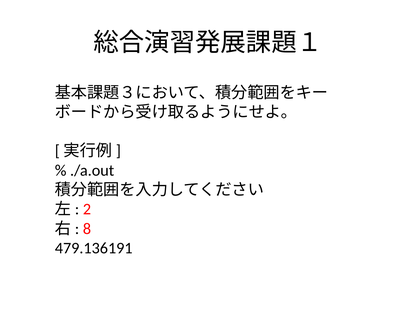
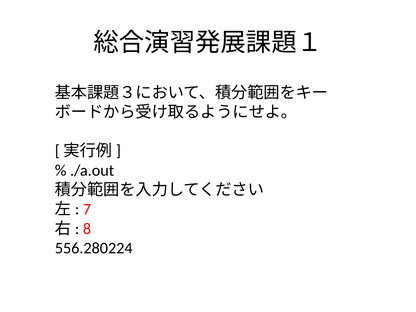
2: 2 -> 7 (87, 209)
479.136191: 479.136191 -> 556.280224 (94, 248)
